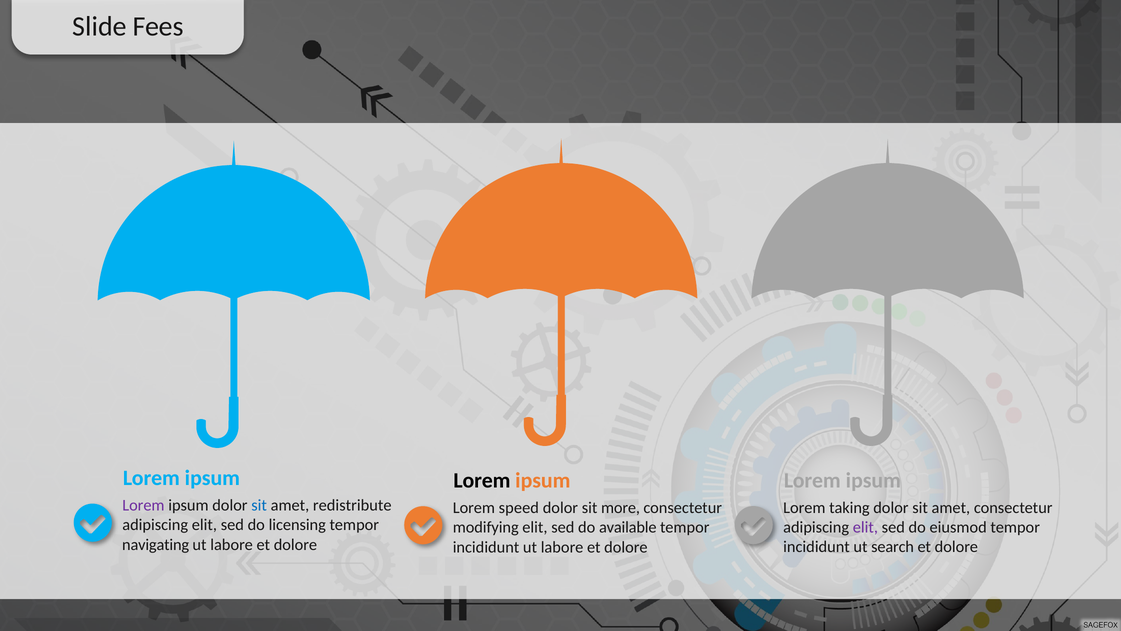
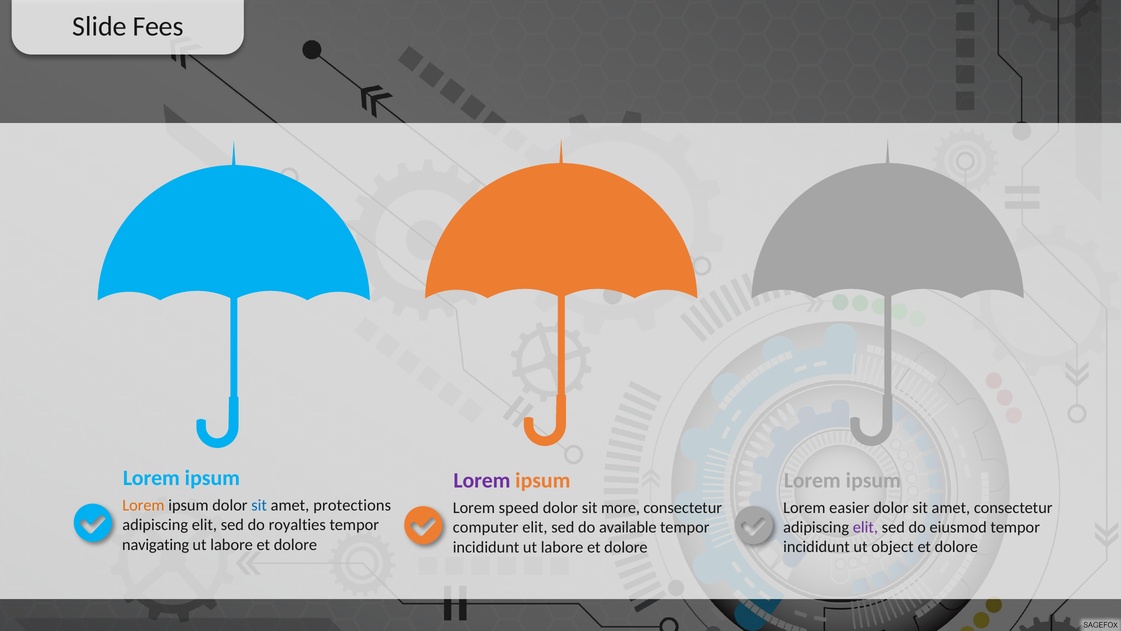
Lorem colour: black -> purple (482, 480)
Lorem colour: purple -> orange (143, 505)
redistribute: redistribute -> protections (352, 505)
taking: taking -> easier (849, 507)
licensing: licensing -> royalties (297, 525)
modifying: modifying -> computer (486, 527)
search: search -> object (892, 547)
